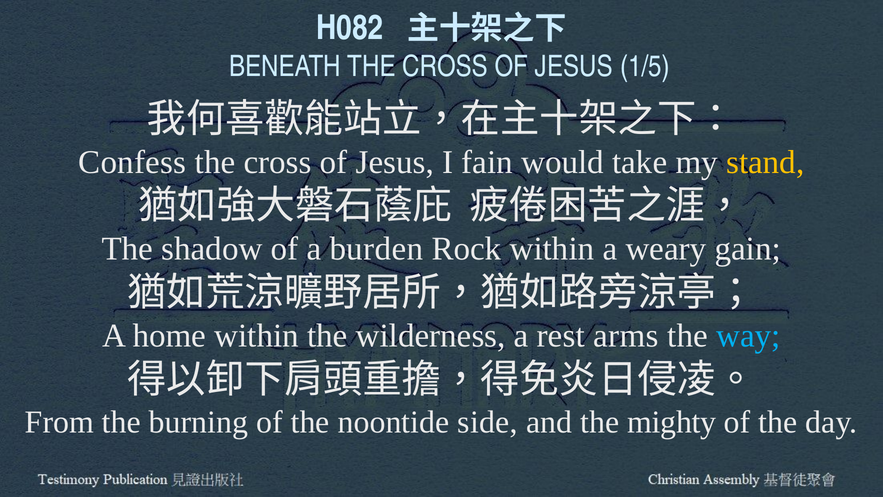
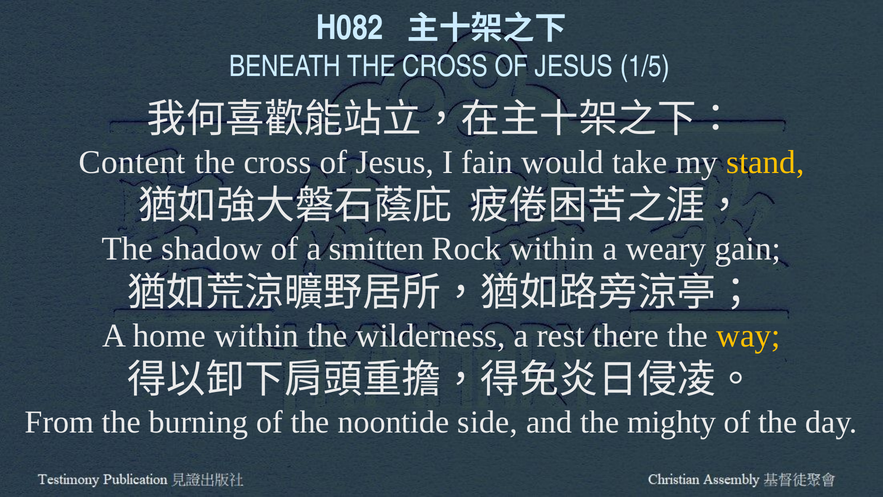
Confess: Confess -> Content (132, 162)
burden: burden -> smitten (377, 249)
arms: arms -> there (626, 336)
way colour: light blue -> yellow (748, 336)
